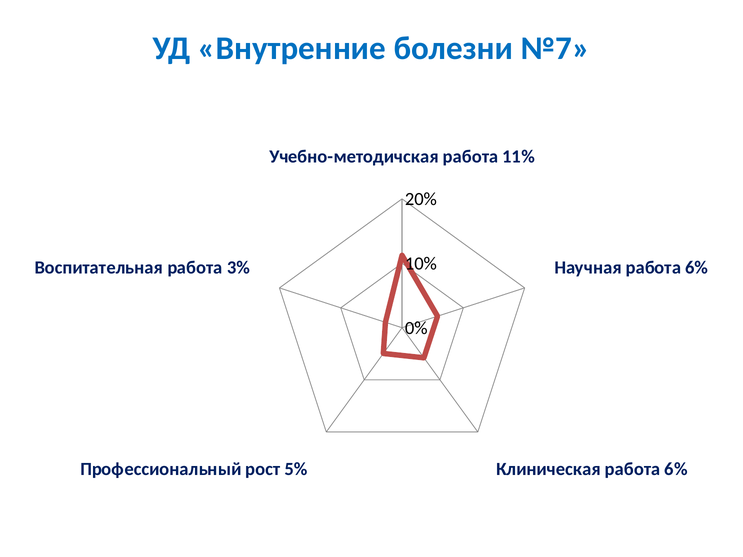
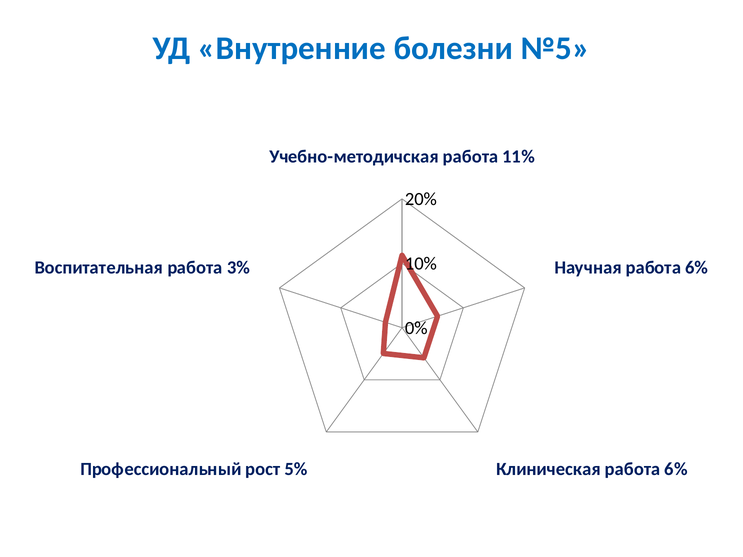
№7: №7 -> №5 (555, 48)
